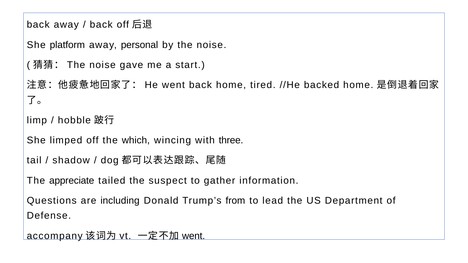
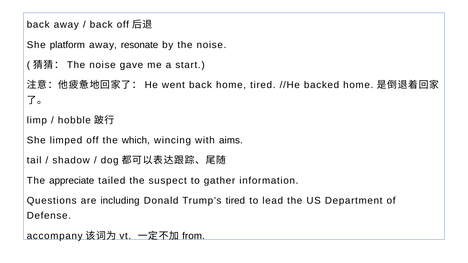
personal: personal -> resonate (140, 45)
three: three -> aims (231, 140)
Trump’s from: from -> tired (235, 201)
went: went -> from (193, 236)
